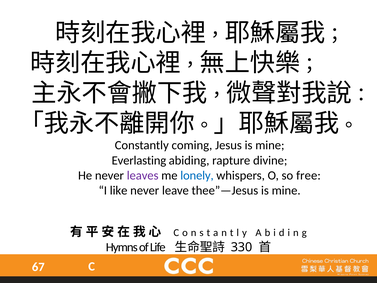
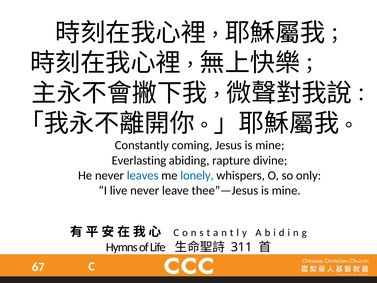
leaves colour: purple -> blue (143, 175)
free: free -> only (309, 175)
like: like -> live (119, 190)
330: 330 -> 311 (242, 247)
